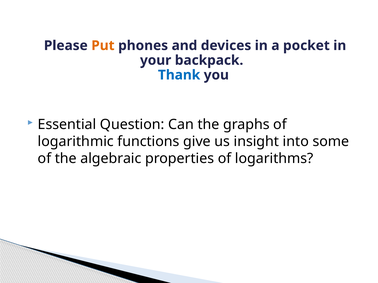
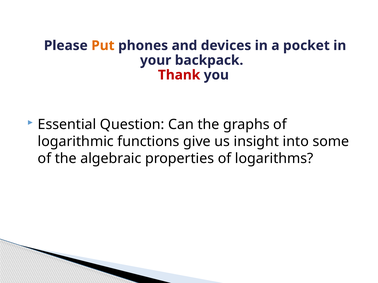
Thank colour: blue -> red (179, 75)
